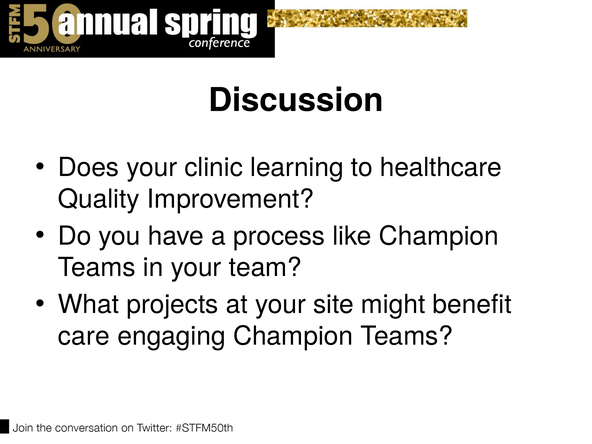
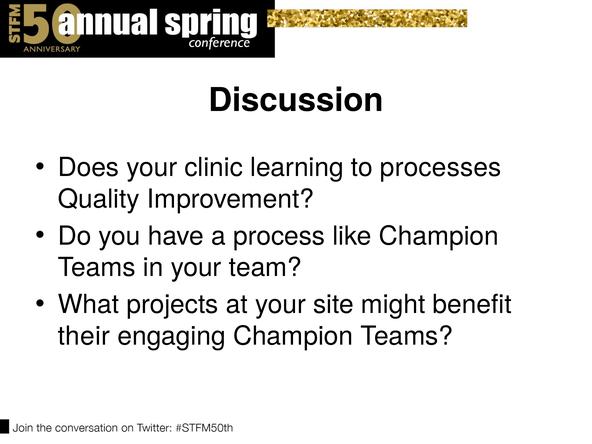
healthcare: healthcare -> processes (441, 168)
care: care -> their (84, 336)
